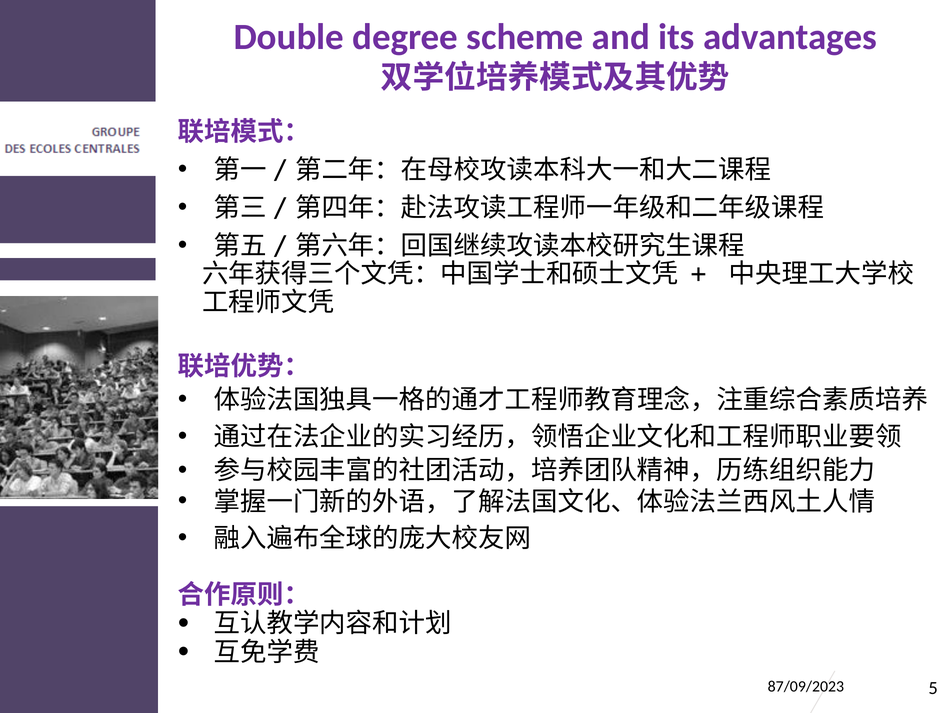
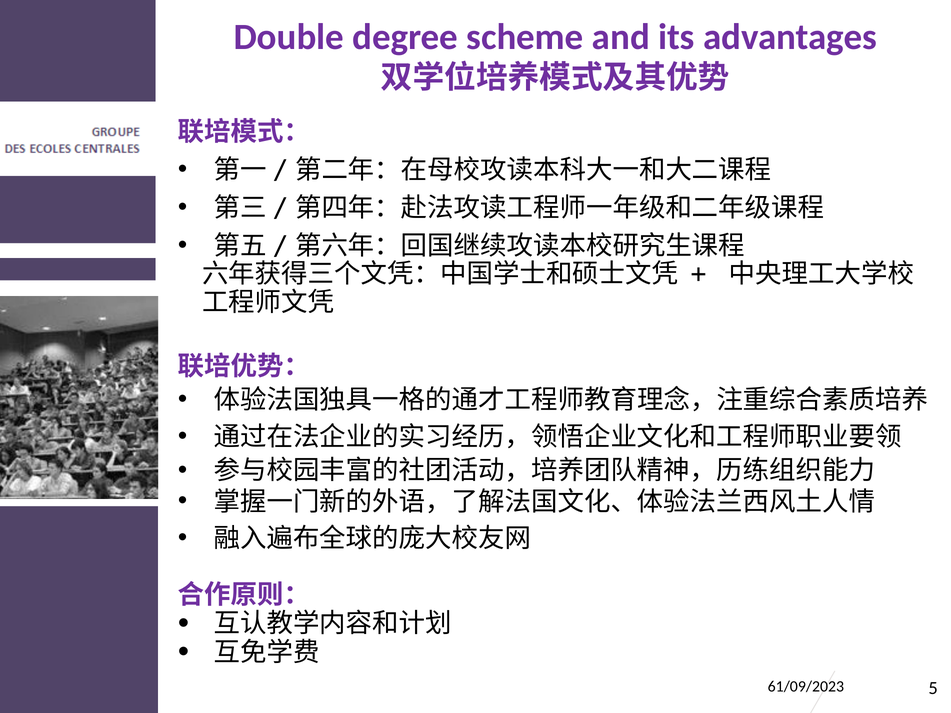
87/09/2023: 87/09/2023 -> 61/09/2023 (806, 687)
